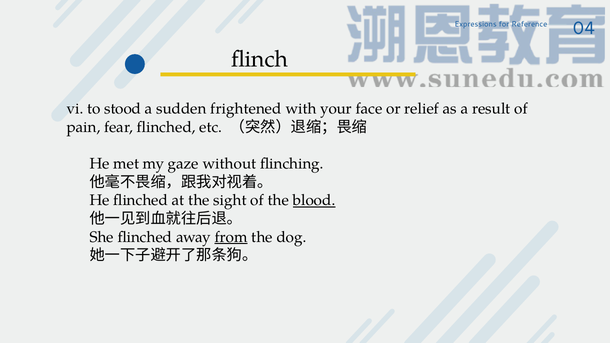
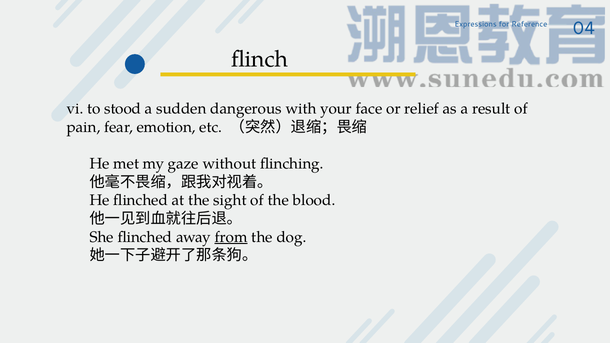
frightened: frightened -> dangerous (246, 109)
fear flinched: flinched -> emotion (166, 127)
blood underline: present -> none (314, 200)
